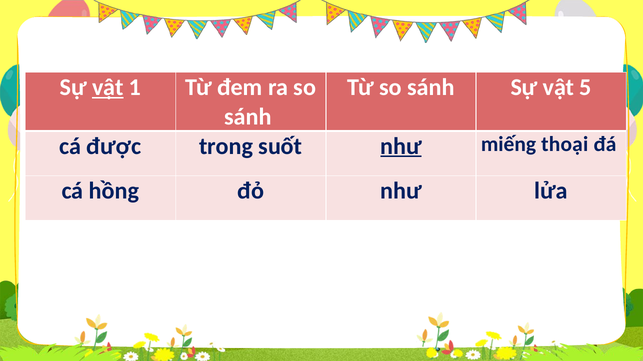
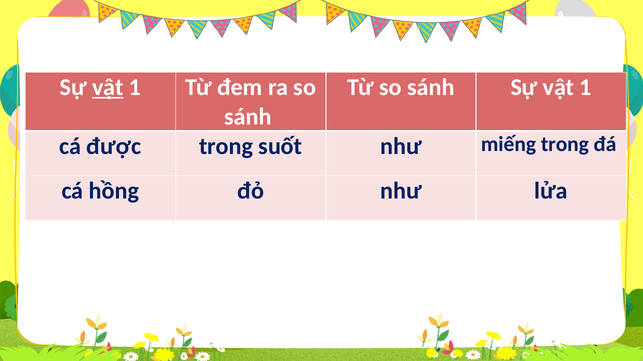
sánh Sự vật 5: 5 -> 1 (586, 87)
như underline: present -> none (401, 146)
miếng thoại: thoại -> trong (565, 145)
